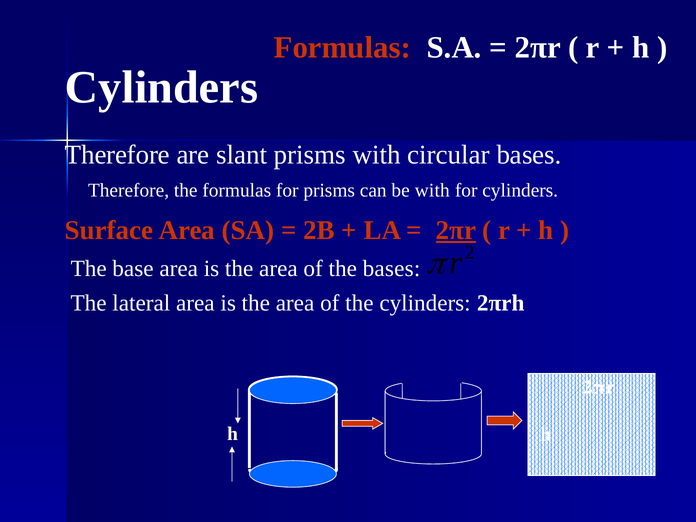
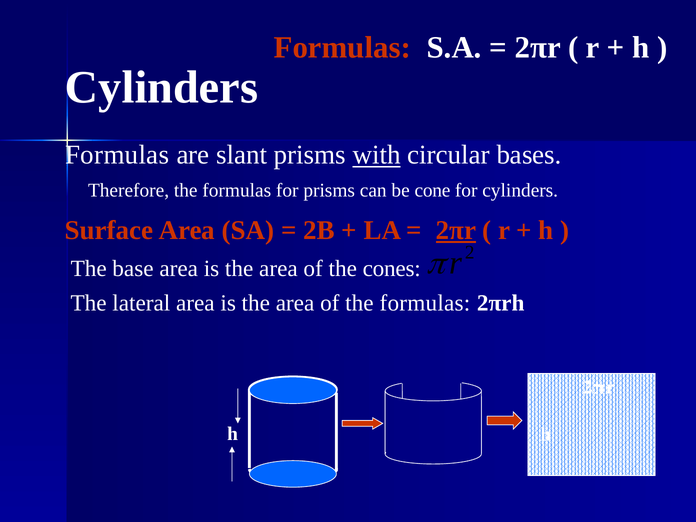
Therefore: Therefore -> Formulas (117, 155)
with underline: none -> present (377, 155)
be with: with -> cone (432, 190)
the bases: bases -> cones (392, 268)
of the cylinders: cylinders -> formulas (425, 303)
